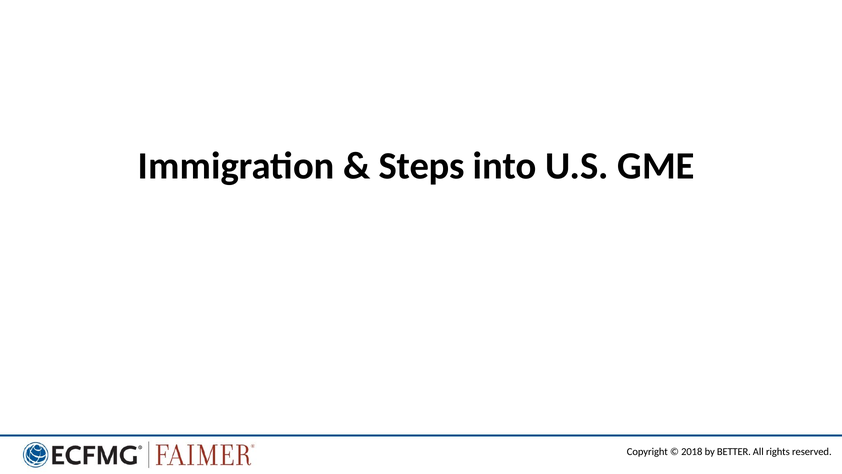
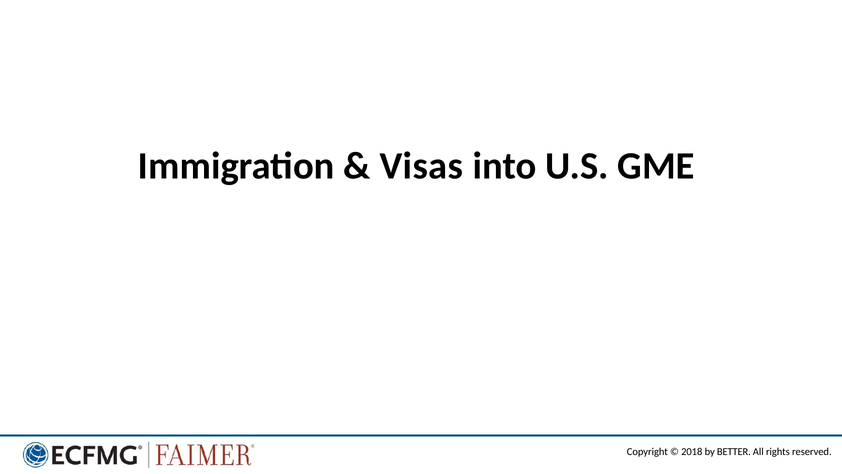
Steps: Steps -> Visas (421, 166)
